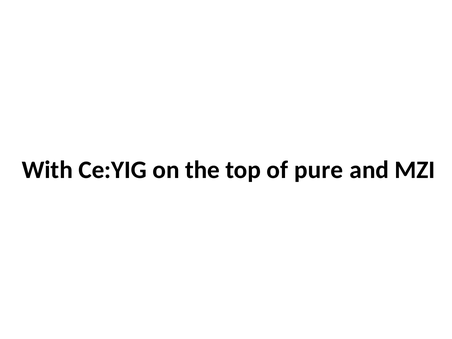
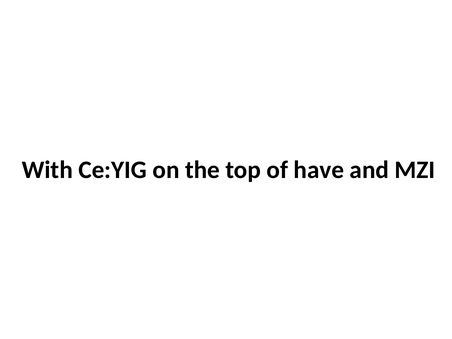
pure: pure -> have (319, 170)
